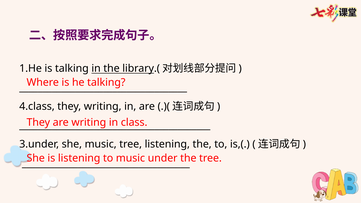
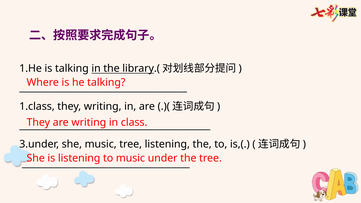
4.class: 4.class -> 1.class (37, 106)
